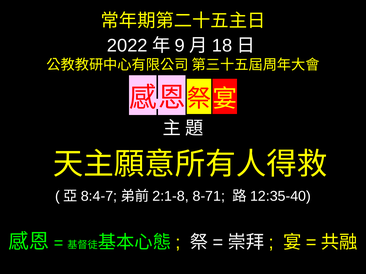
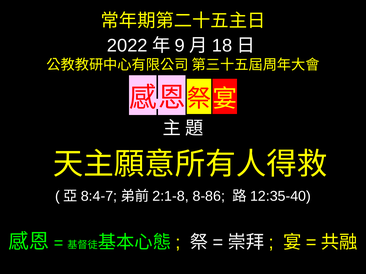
8-71: 8-71 -> 8-86 (209, 196)
